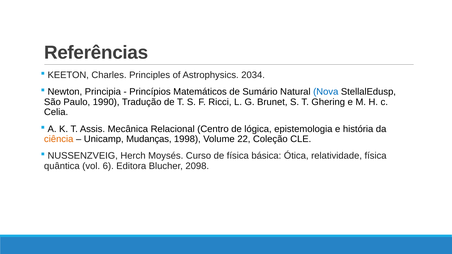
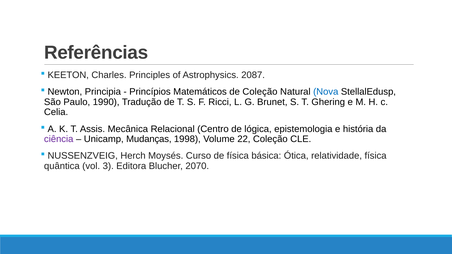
2034: 2034 -> 2087 (253, 75)
de Sumário: Sumário -> Coleção (260, 92)
ciência colour: orange -> purple (59, 139)
6: 6 -> 3 (108, 166)
2098: 2098 -> 2070 (197, 166)
